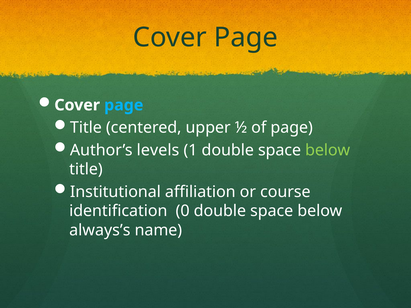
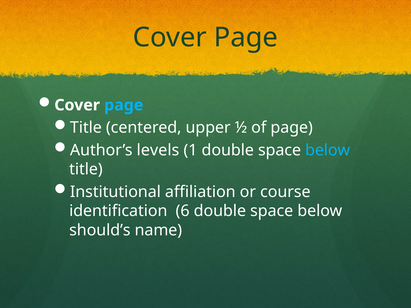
below colour: light green -> light blue (328, 150)
0: 0 -> 6 (183, 211)
always’s: always’s -> should’s (100, 230)
